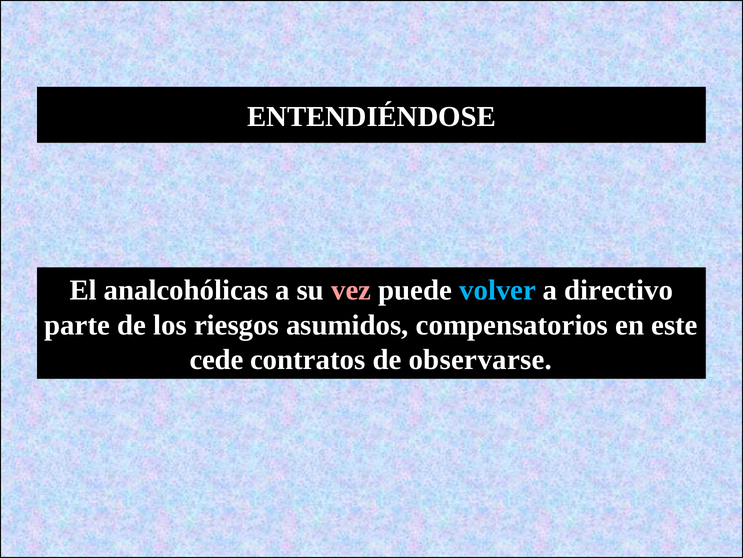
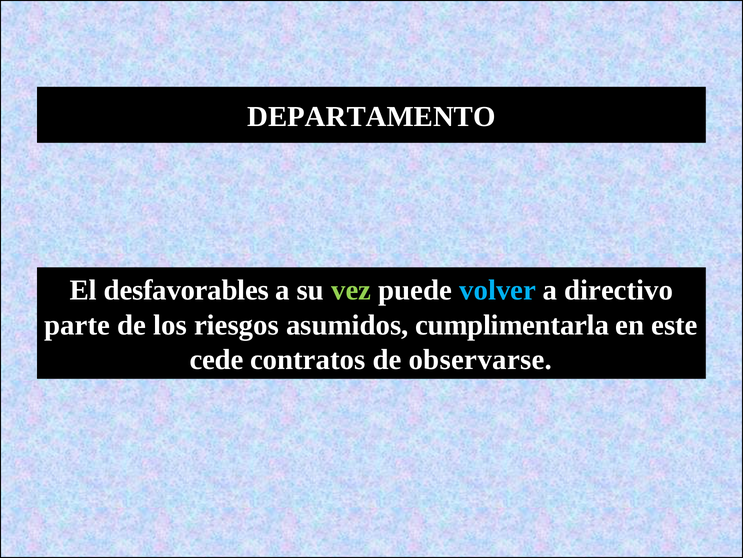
ENTENDIÉNDOSE: ENTENDIÉNDOSE -> DEPARTAMENTO (371, 117)
analcohólicas: analcohólicas -> desfavorables (186, 290)
vez colour: pink -> light green (351, 290)
compensatorios: compensatorios -> cumplimentarla (512, 325)
